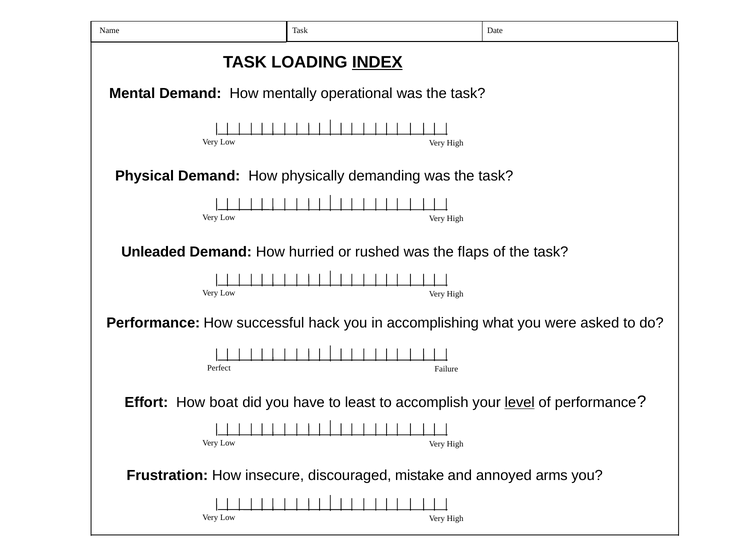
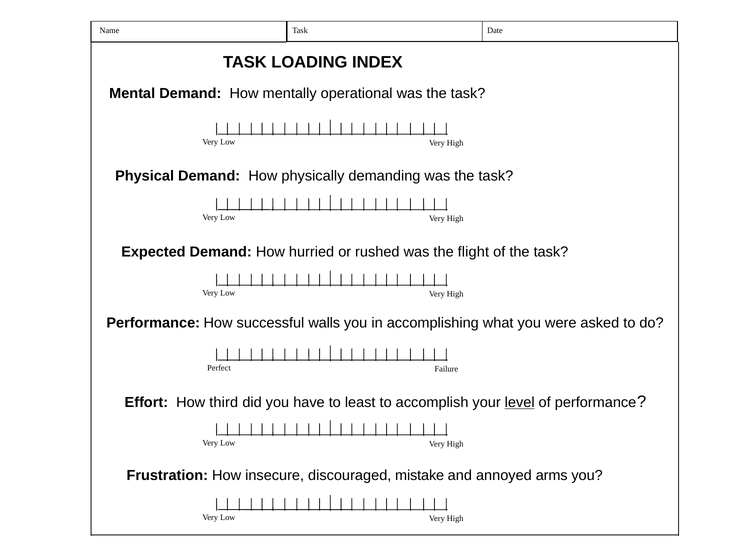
INDEX underline: present -> none (377, 62)
Unleaded: Unleaded -> Expected (153, 252)
flaps: flaps -> flight (473, 252)
hack: hack -> walls (324, 323)
boat: boat -> third (224, 402)
